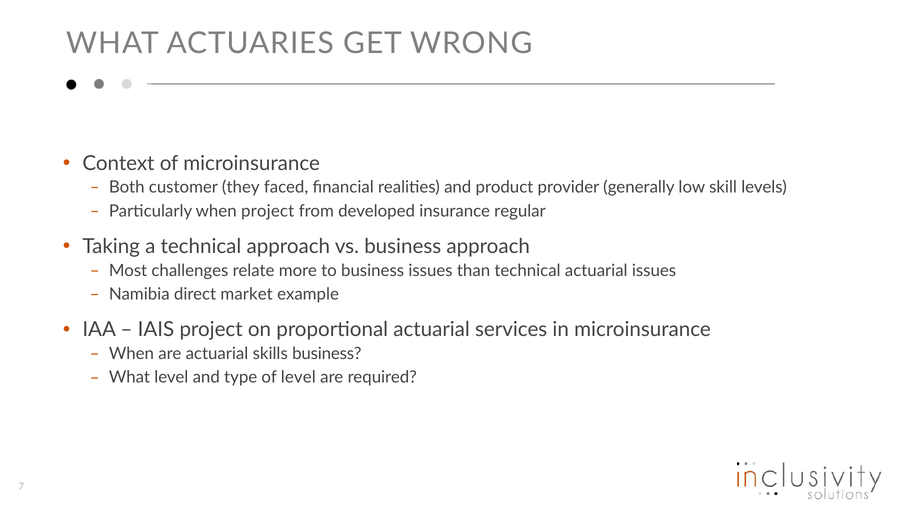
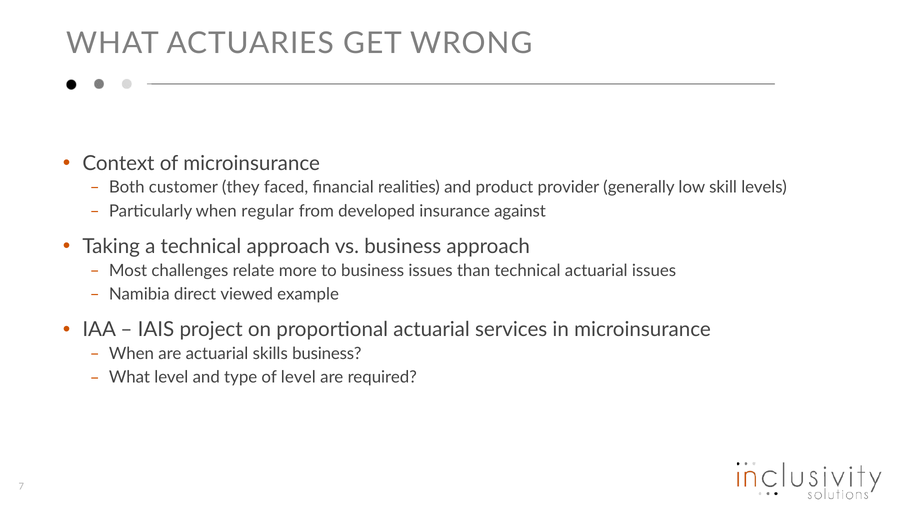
when project: project -> regular (268, 211)
regular: regular -> against (520, 211)
market: market -> viewed (247, 294)
